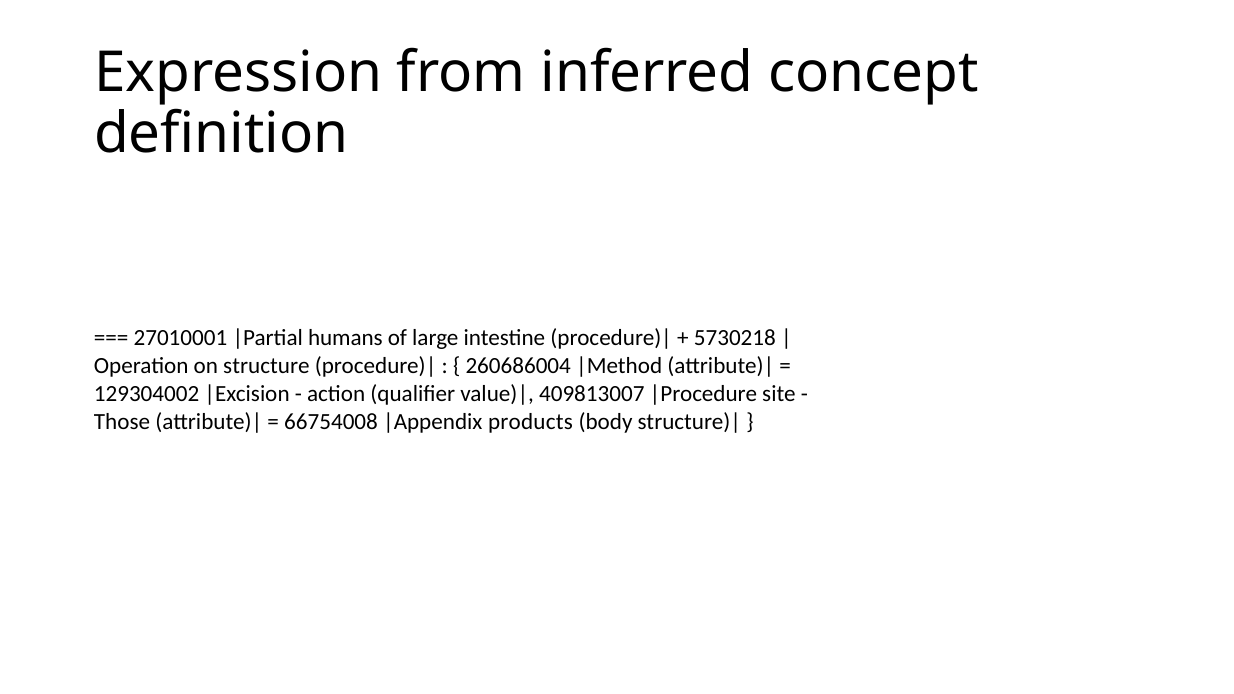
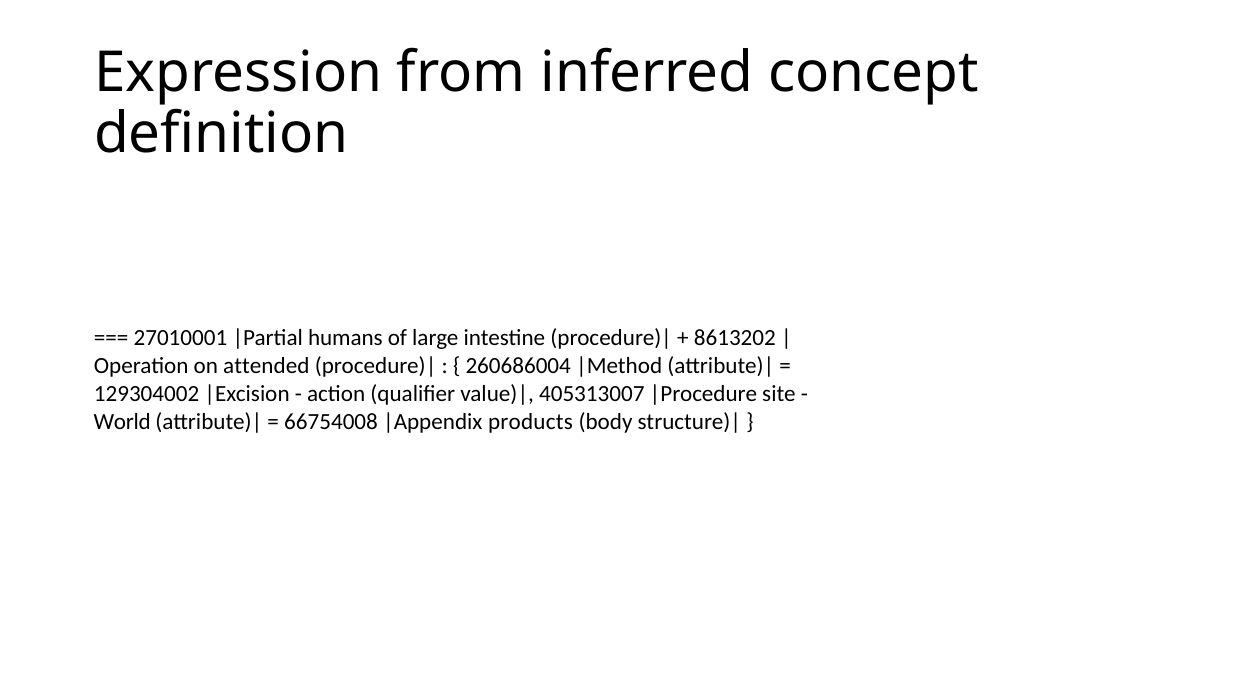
5730218: 5730218 -> 8613202 (735, 338)
structure: structure -> attended (266, 366)
409813007: 409813007 -> 405313007 (592, 394)
Those: Those -> World (122, 422)
